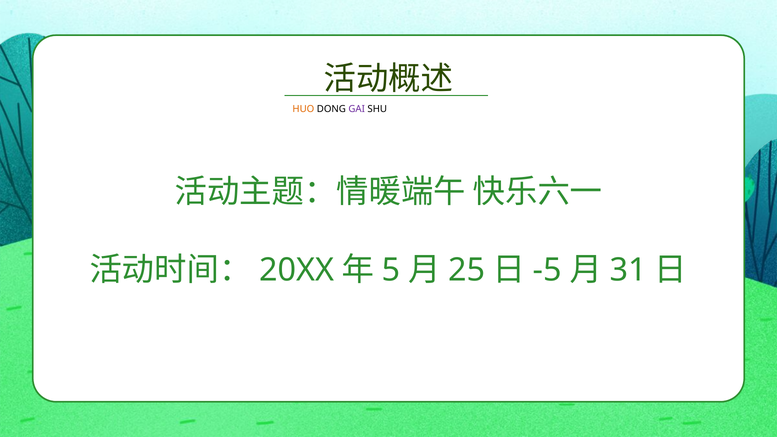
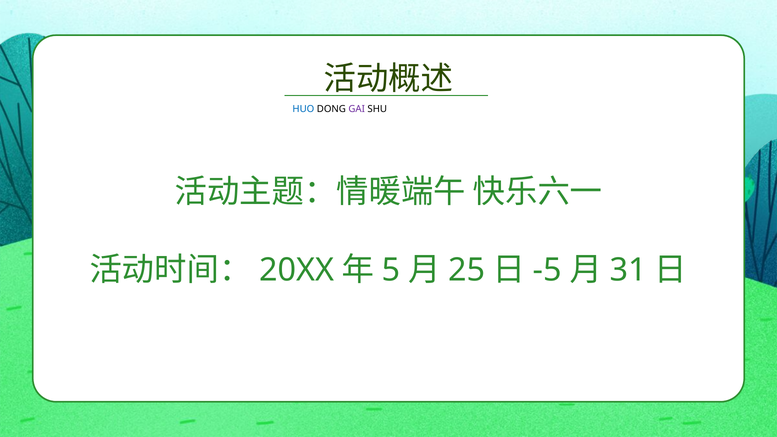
HUO colour: orange -> blue (303, 109)
